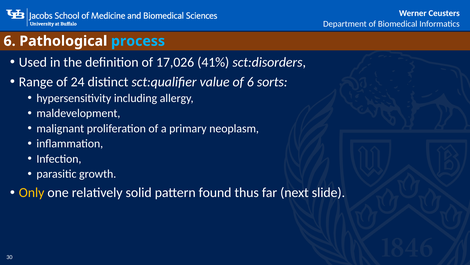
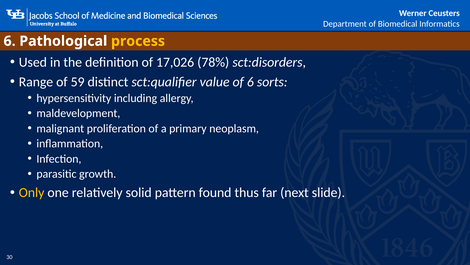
process colour: light blue -> yellow (138, 41)
41%: 41% -> 78% (213, 62)
24: 24 -> 59 (78, 82)
